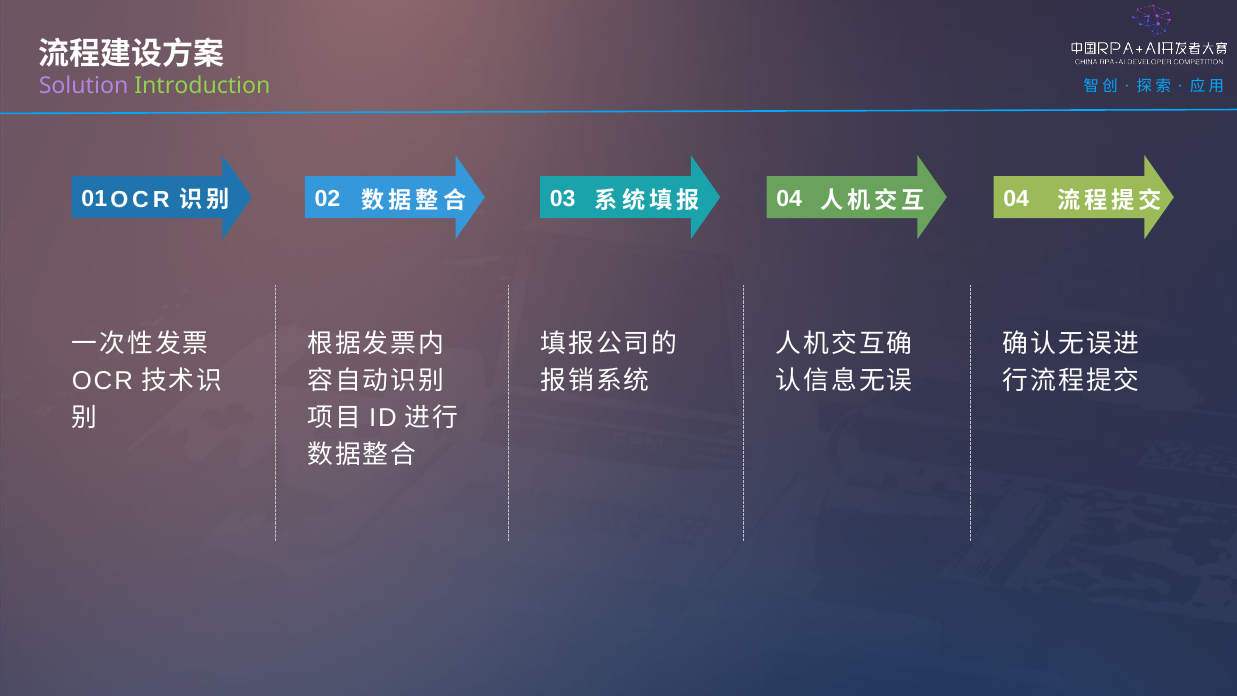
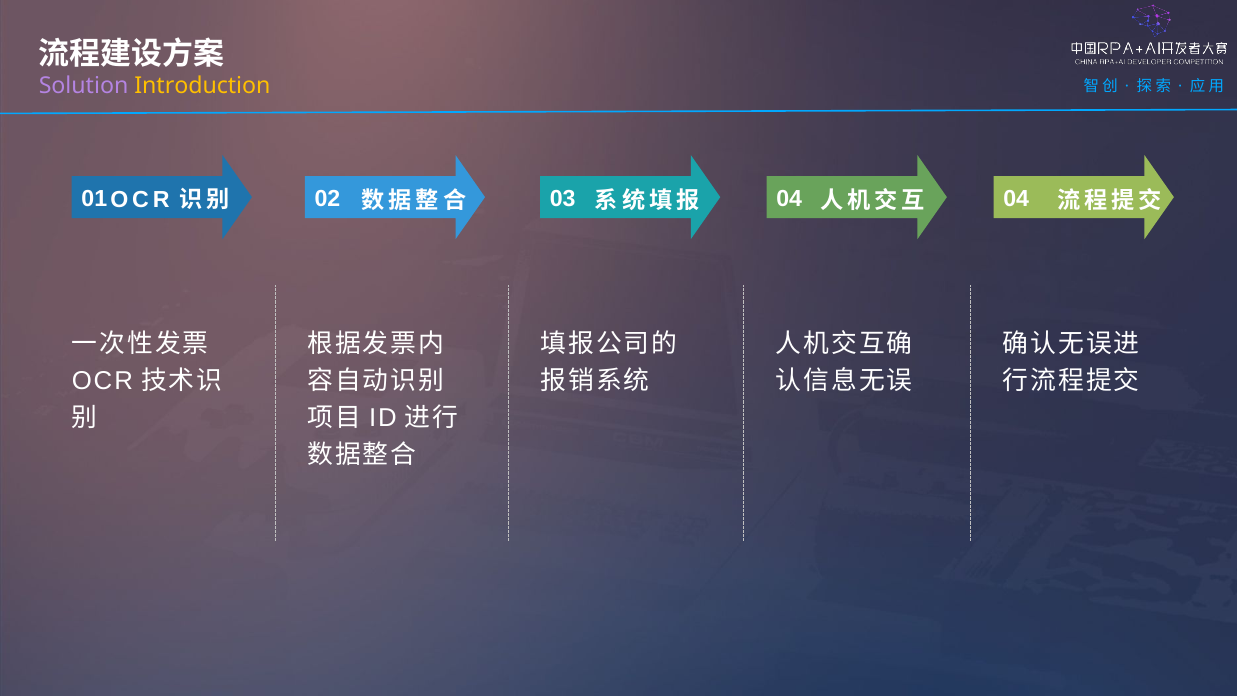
Introduction colour: light green -> yellow (202, 86)
